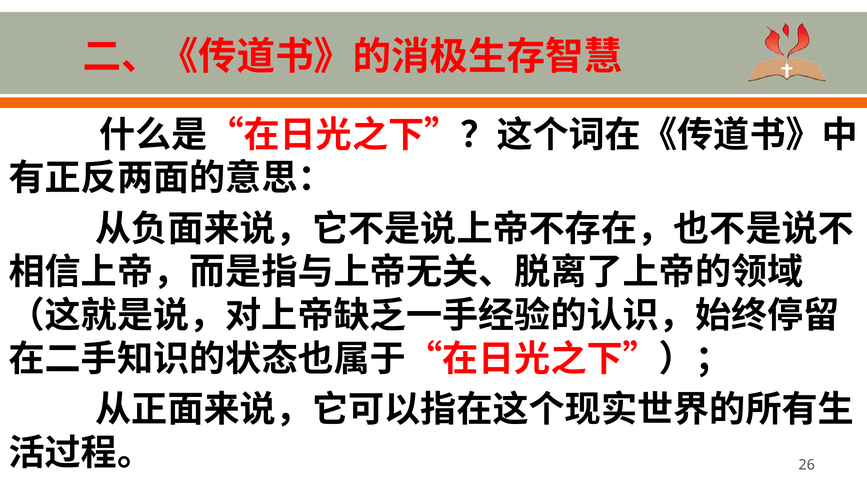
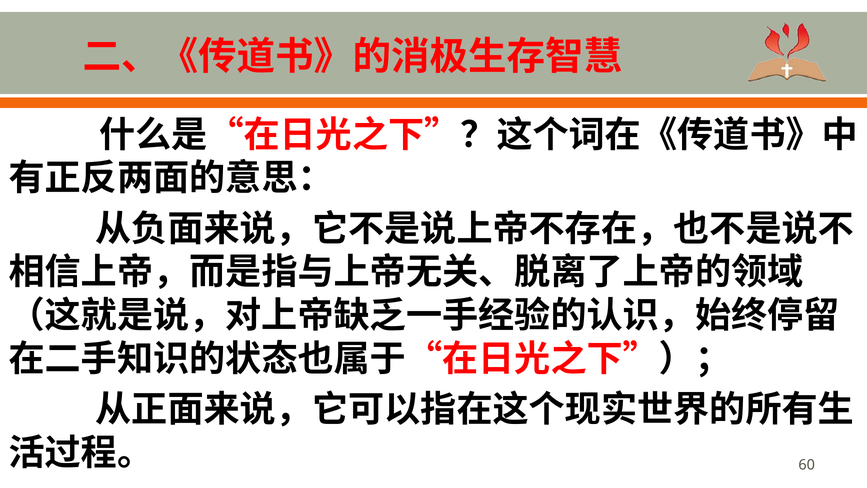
26: 26 -> 60 (807, 465)
